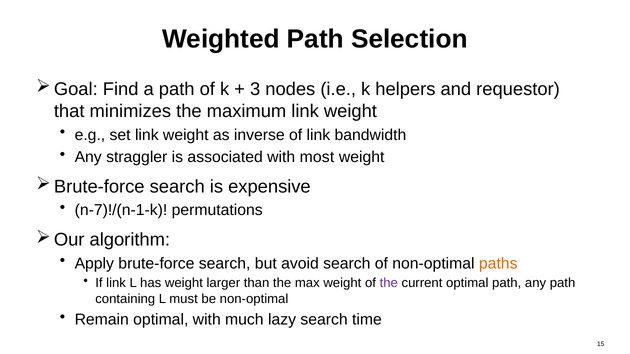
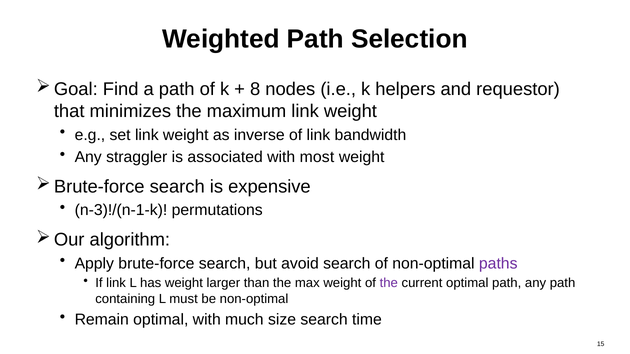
3: 3 -> 8 (255, 90)
n-7)!/(n-1-k: n-7)!/(n-1-k -> n-3)!/(n-1-k (121, 210)
paths colour: orange -> purple (498, 264)
lazy: lazy -> size (282, 320)
